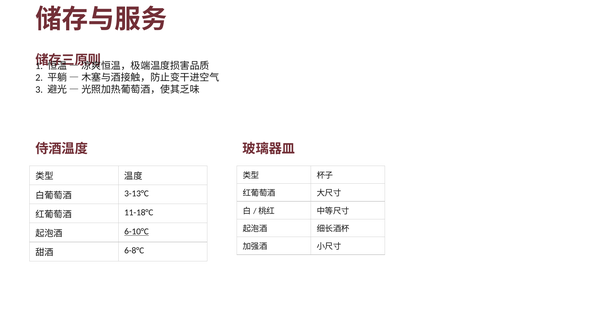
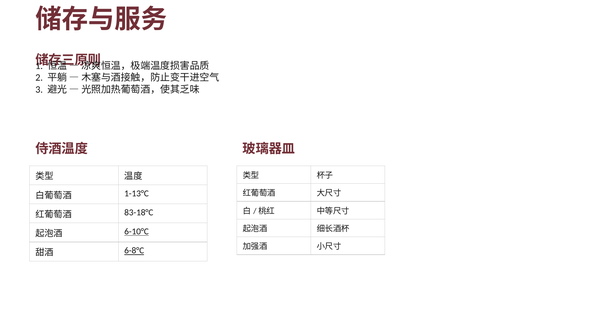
3-13°C: 3-13°C -> 1-13°C (137, 193)
11-18°C: 11-18°C -> 83-18°C (139, 213)
6-8°C underline: none -> present (134, 251)
